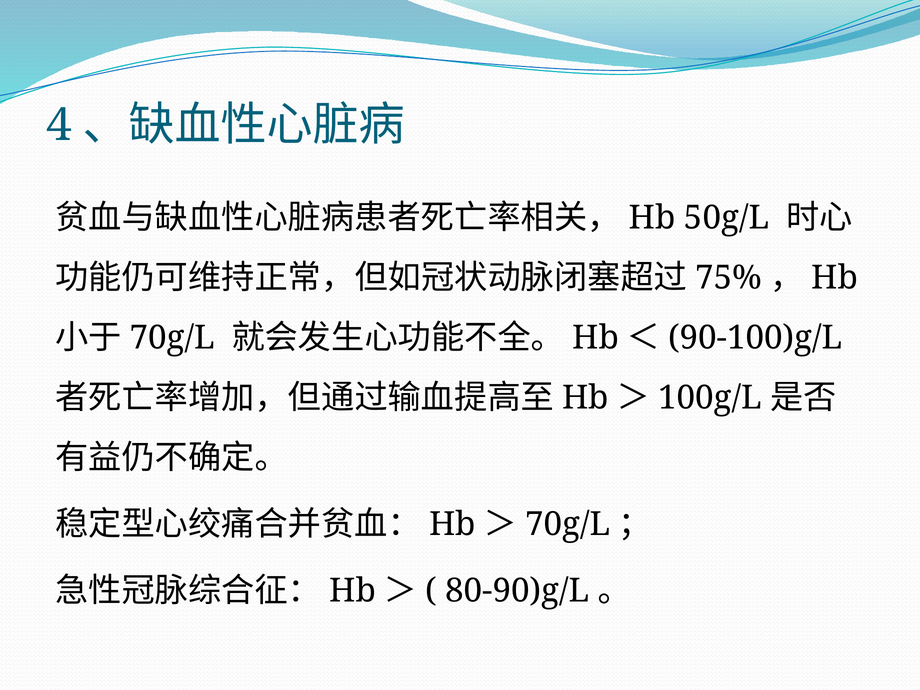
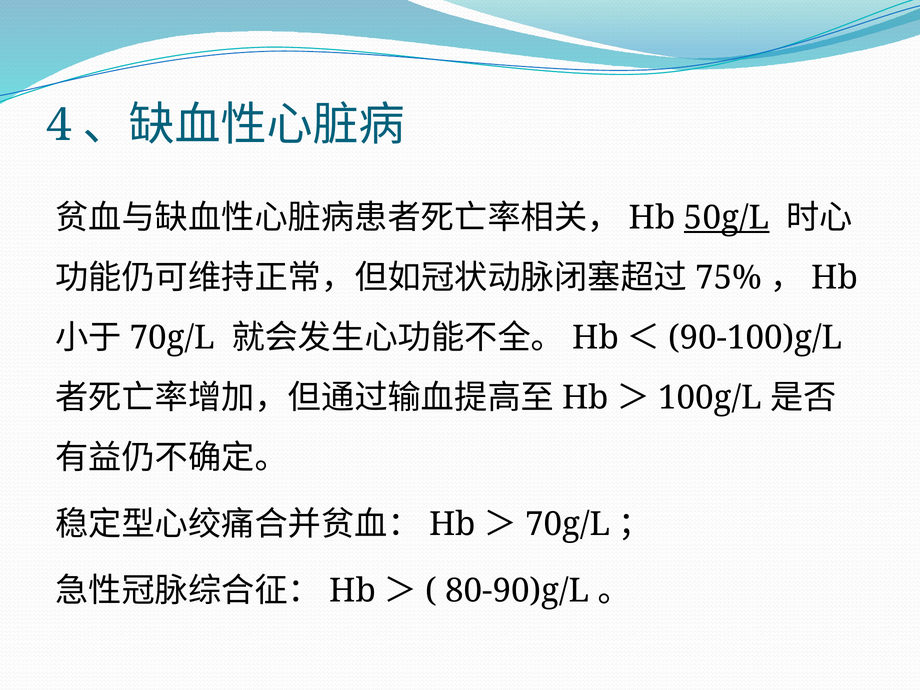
50g/L underline: none -> present (727, 218)
